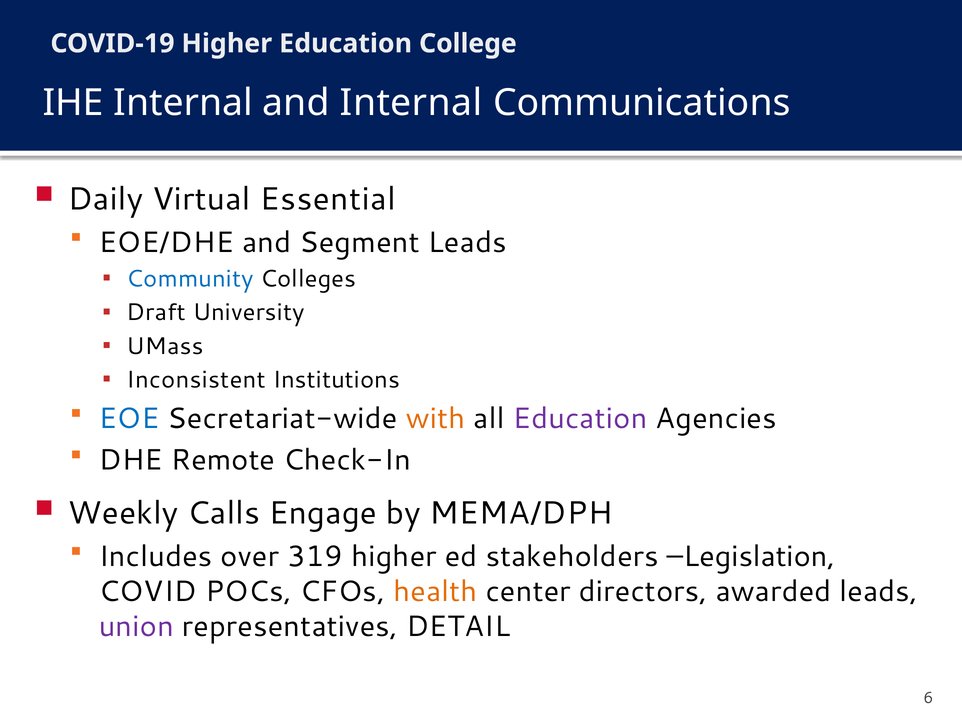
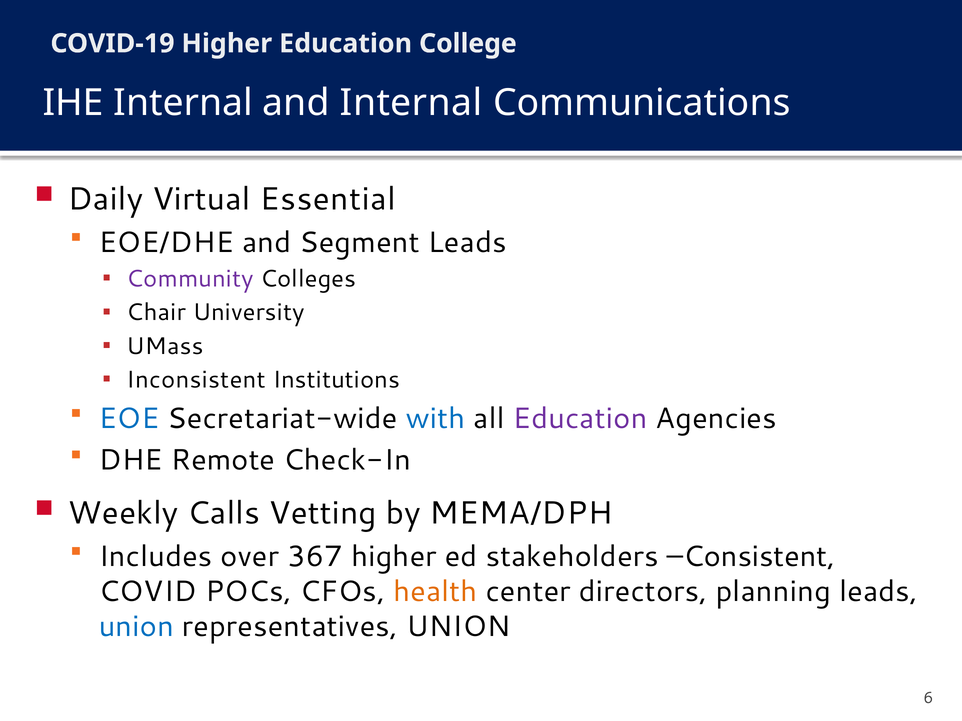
Community colour: blue -> purple (190, 279)
Draft: Draft -> Chair (156, 313)
with colour: orange -> blue (436, 419)
Engage: Engage -> Vetting (323, 514)
319: 319 -> 367 (315, 557)
Legislation: Legislation -> Consistent (751, 557)
awarded: awarded -> planning (773, 592)
union colour: purple -> blue (136, 627)
representatives DETAIL: DETAIL -> UNION (458, 627)
